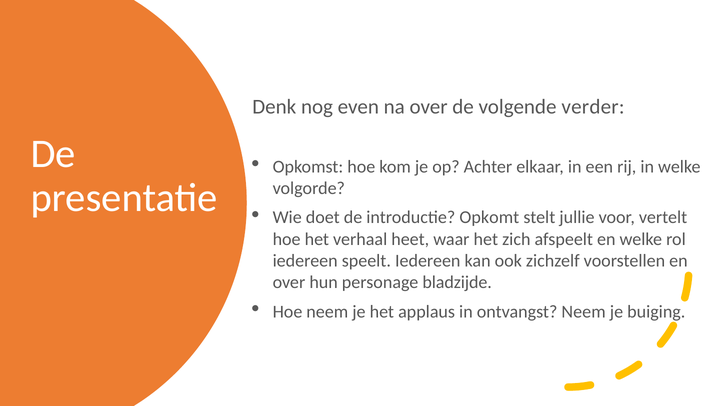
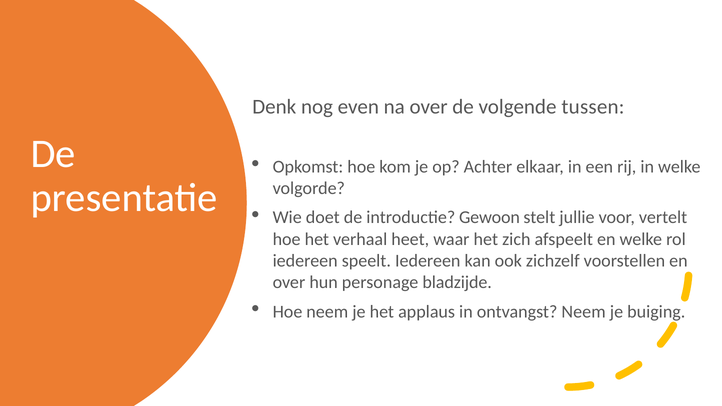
verder: verder -> tussen (593, 107)
Opkomt: Opkomt -> Gewoon (489, 218)
